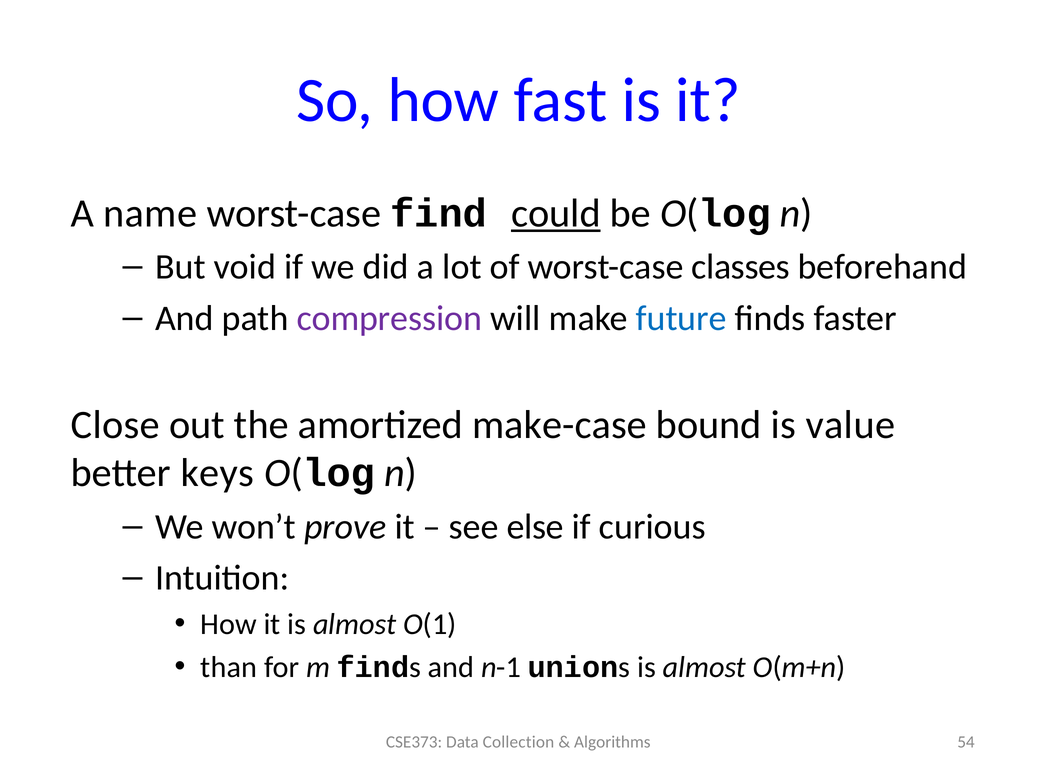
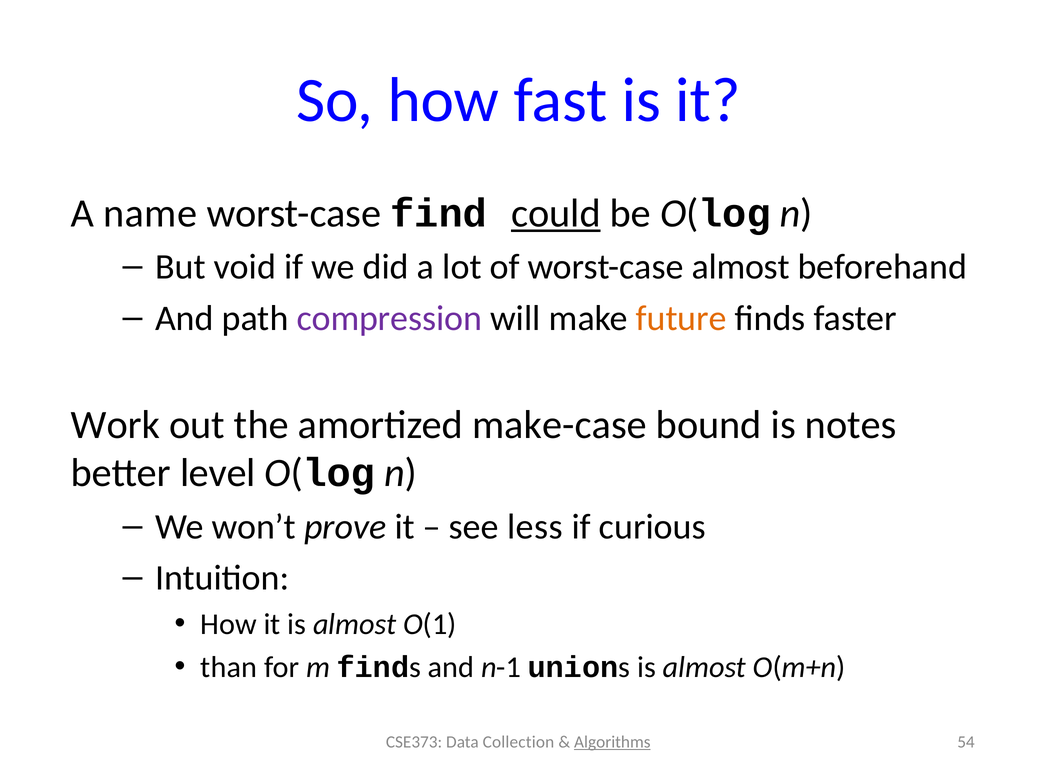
worst-case classes: classes -> almost (741, 267)
future colour: blue -> orange (681, 319)
Close: Close -> Work (115, 425)
value: value -> notes (851, 425)
keys: keys -> level (218, 474)
else: else -> less (535, 527)
Algorithms underline: none -> present (612, 743)
